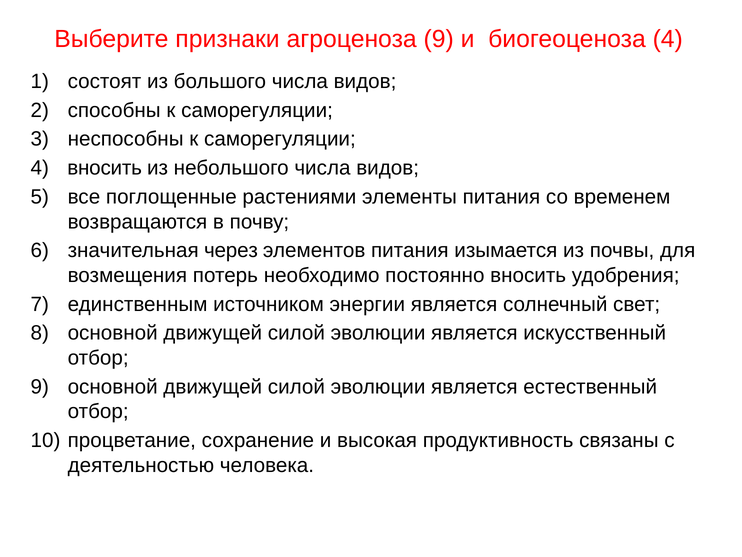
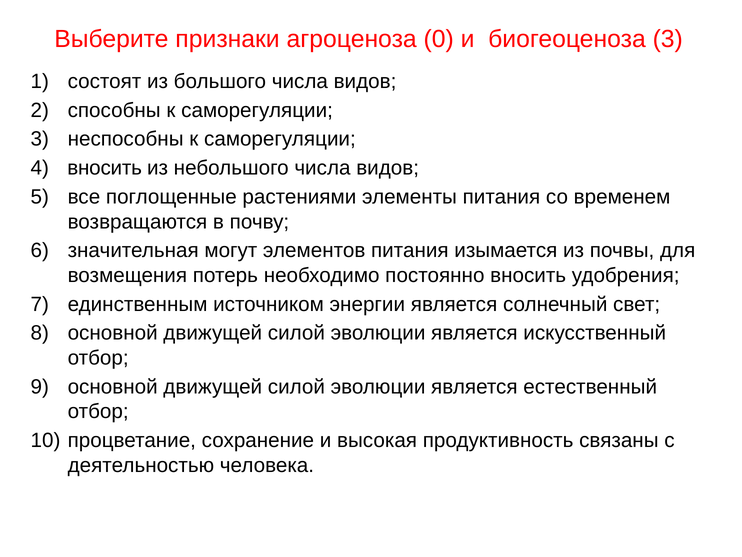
агроценоза 9: 9 -> 0 (439, 39)
биогеоценоза 4: 4 -> 3 (668, 39)
через: через -> могут (231, 250)
